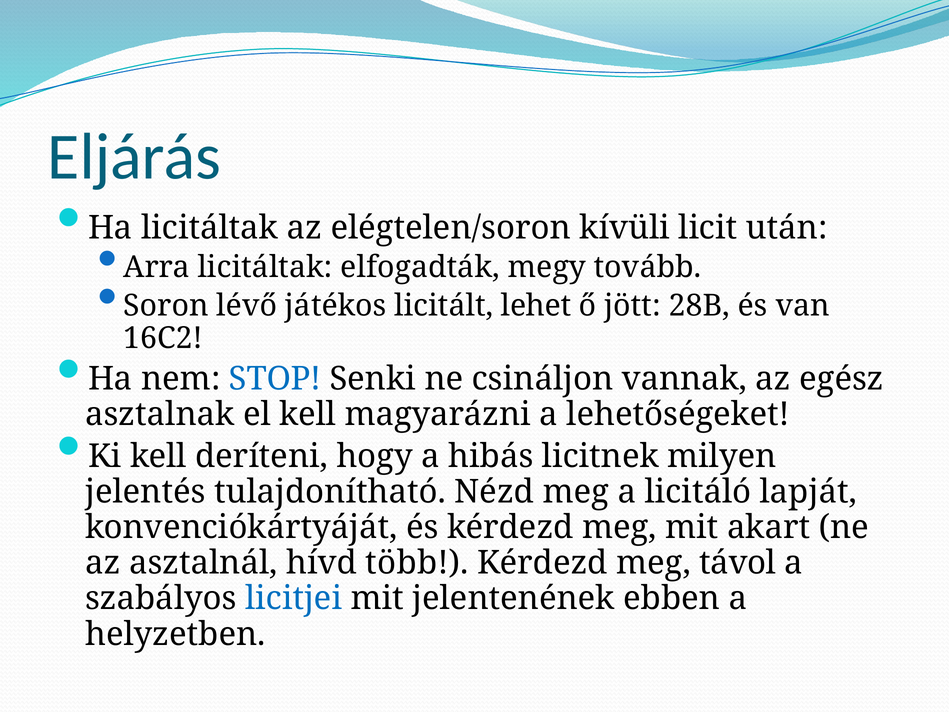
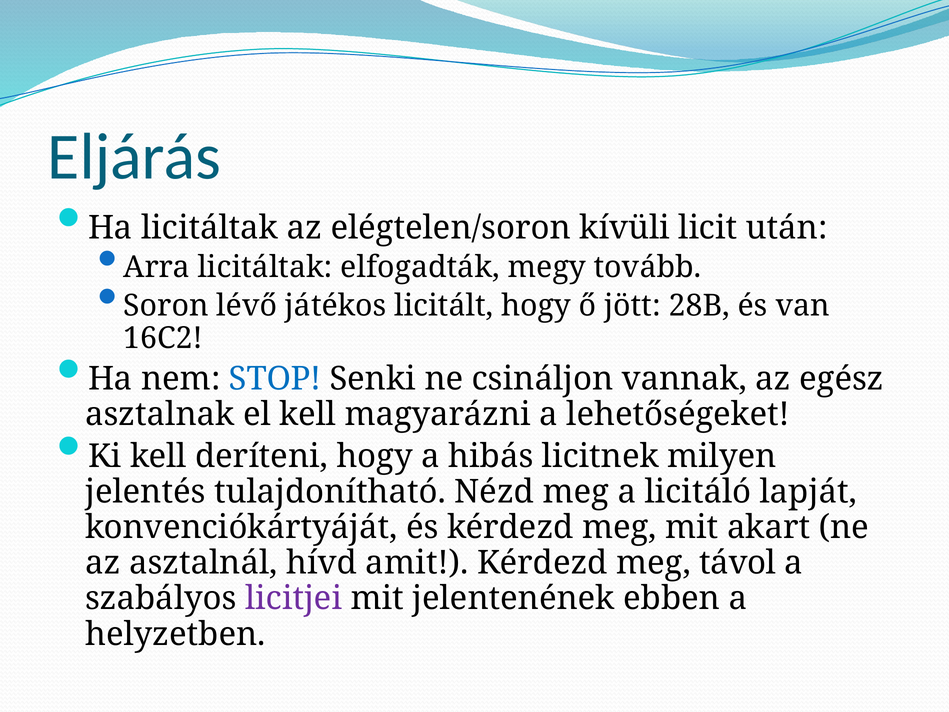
licitált lehet: lehet -> hogy (536, 305)
több: több -> amit (417, 563)
licitjei colour: blue -> purple (294, 598)
